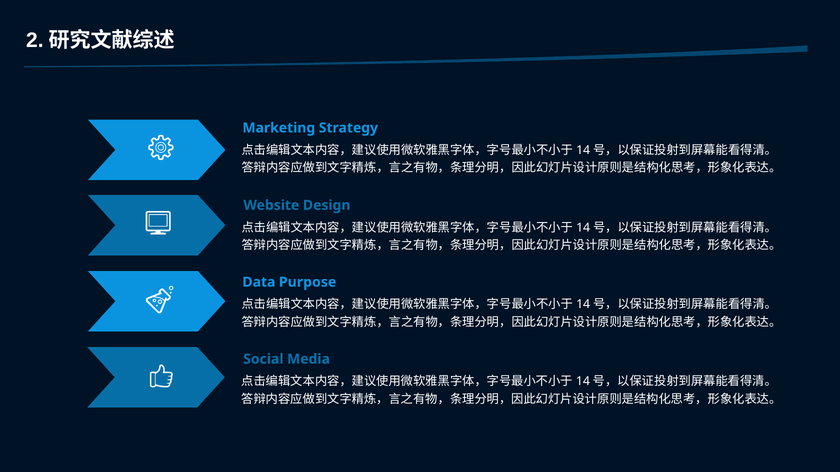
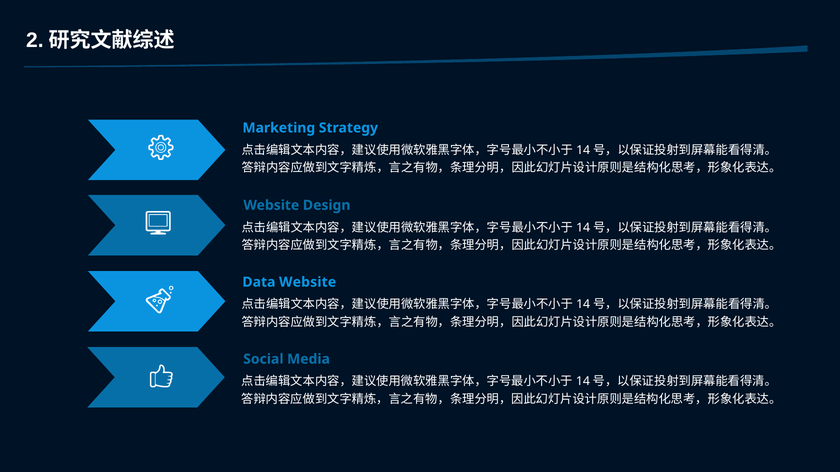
Data Purpose: Purpose -> Website (308, 282)
